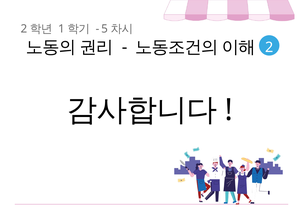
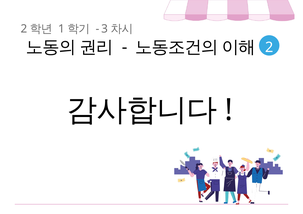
5: 5 -> 3 (105, 29)
